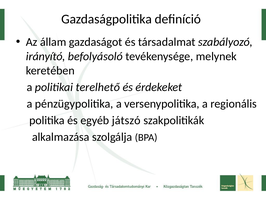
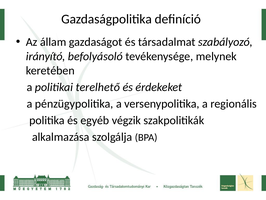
játszó: játszó -> végzik (126, 120)
